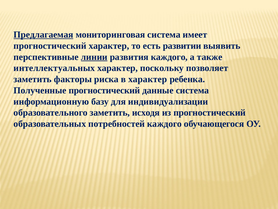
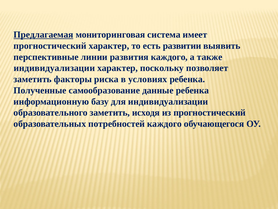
линии underline: present -> none (94, 57)
интеллектуальных: интеллектуальных -> индивидуализации (54, 68)
в характер: характер -> условиях (148, 79)
Полученные прогностический: прогностический -> самообразование (104, 90)
данные система: система -> ребенка (192, 90)
